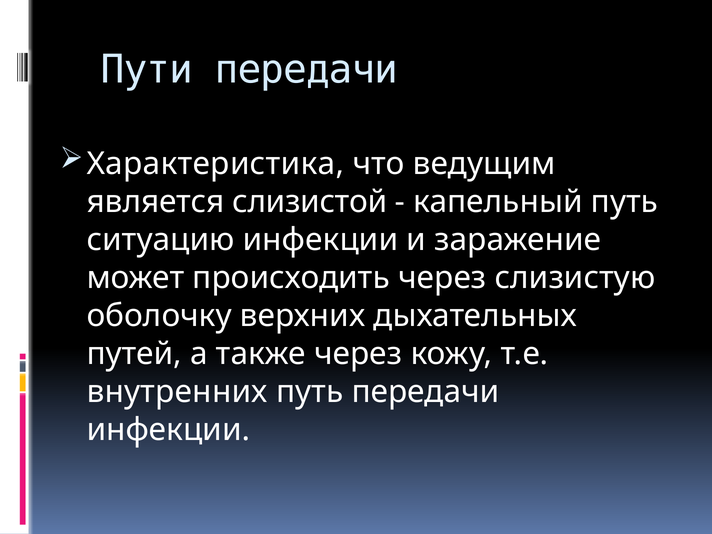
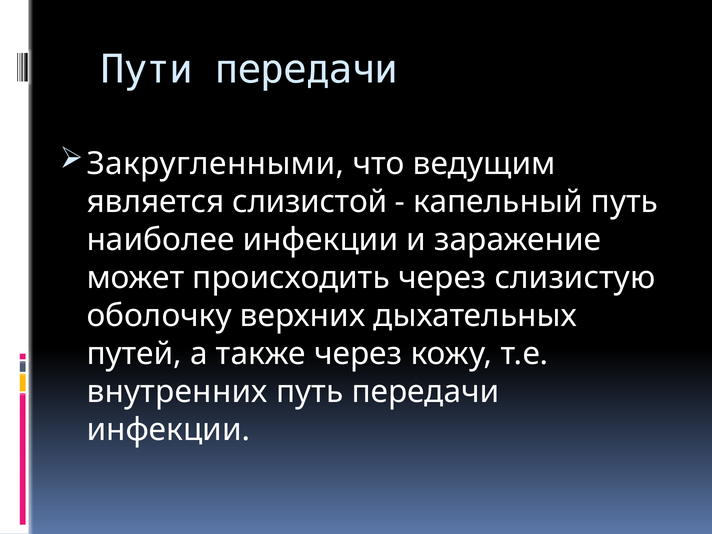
Характеристика: Характеристика -> Закругленными (215, 164)
ситуацию: ситуацию -> наиболее (161, 240)
